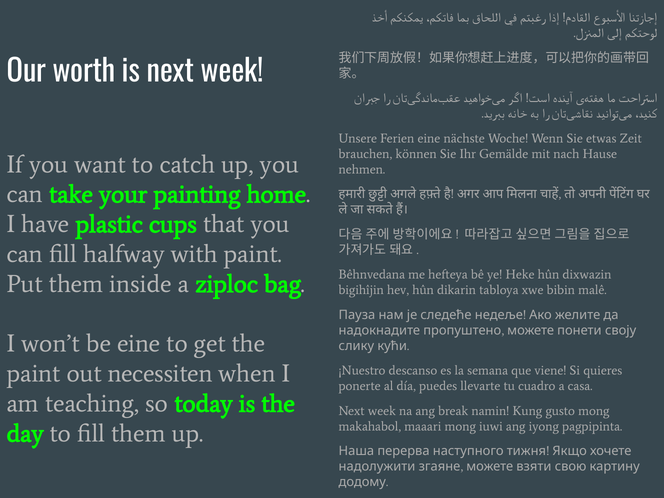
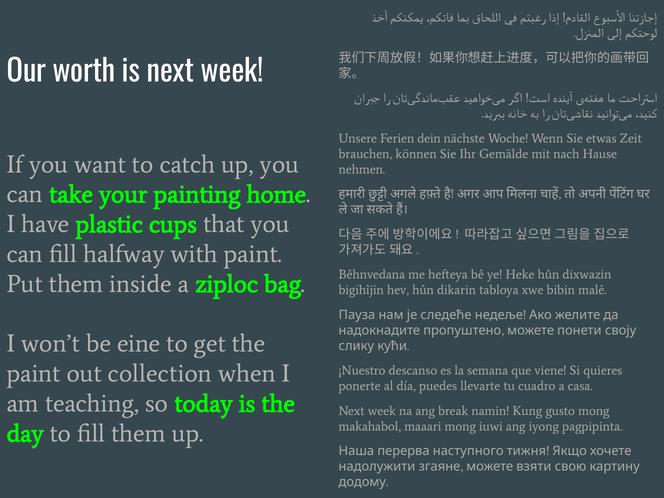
Ferien eine: eine -> dein (429, 138)
necessiten: necessiten -> collection (160, 374)
